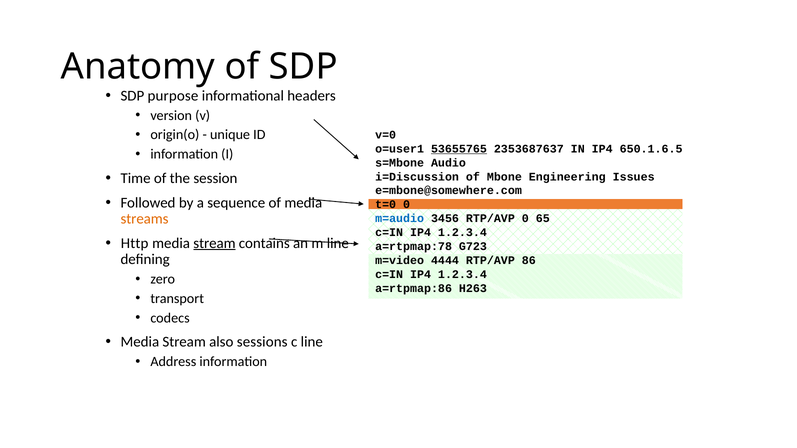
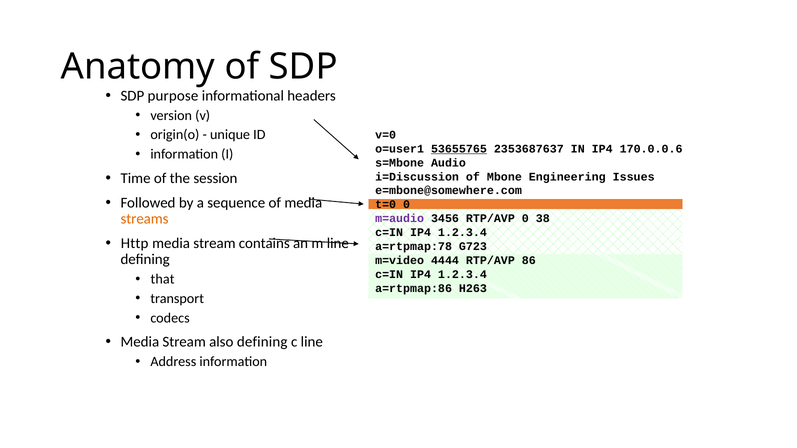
650.1.6.5: 650.1.6.5 -> 170.0.0.6 (651, 149)
m=audio colour: blue -> purple (400, 219)
65: 65 -> 38 (543, 219)
stream underline: present -> none (214, 243)
zero: zero -> that (163, 279)
also sessions: sessions -> defining (262, 342)
